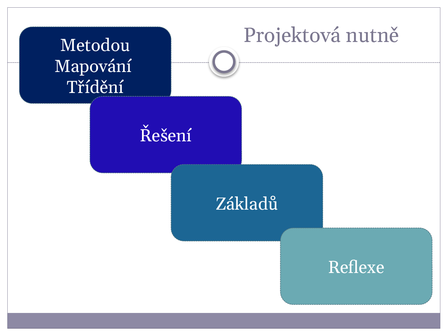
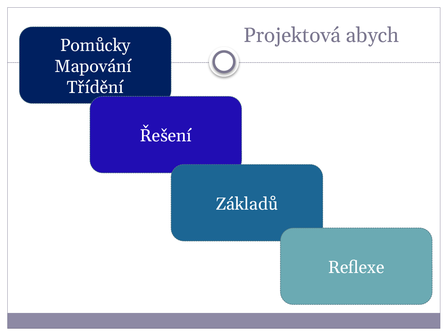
nutně: nutně -> abych (373, 35)
Metodou: Metodou -> Pomůcky (95, 45)
